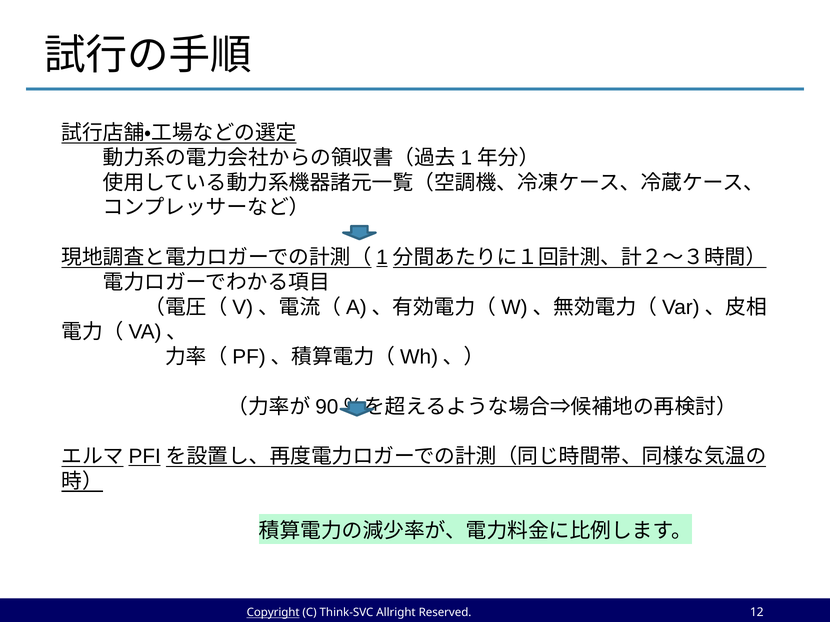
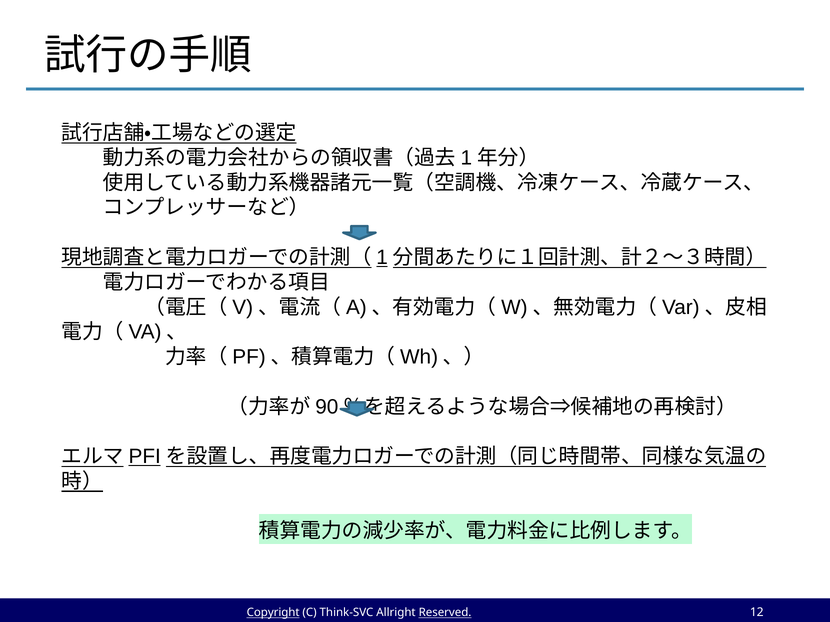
Reserved underline: none -> present (445, 613)
